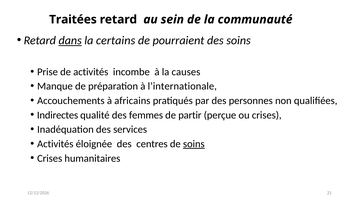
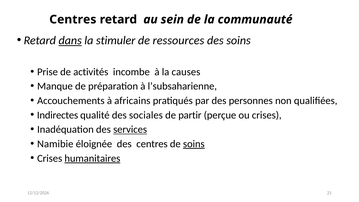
Traitées: Traitées -> Centres (73, 19)
certains: certains -> stimuler (116, 40)
pourraient: pourraient -> ressources (178, 40)
l’internationale: l’internationale -> l’subsaharienne (182, 86)
femmes: femmes -> sociales (146, 115)
services underline: none -> present (130, 129)
Activités: Activités -> Namibie (55, 144)
humanitaires underline: none -> present (92, 158)
